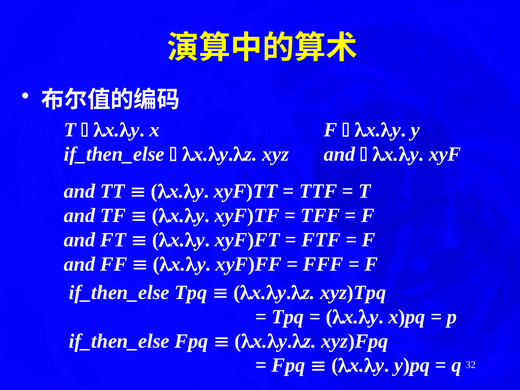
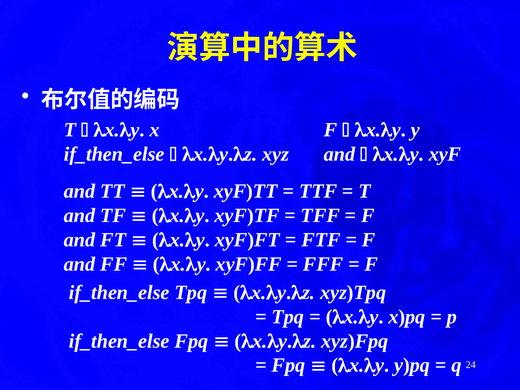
32: 32 -> 24 (471, 365)
